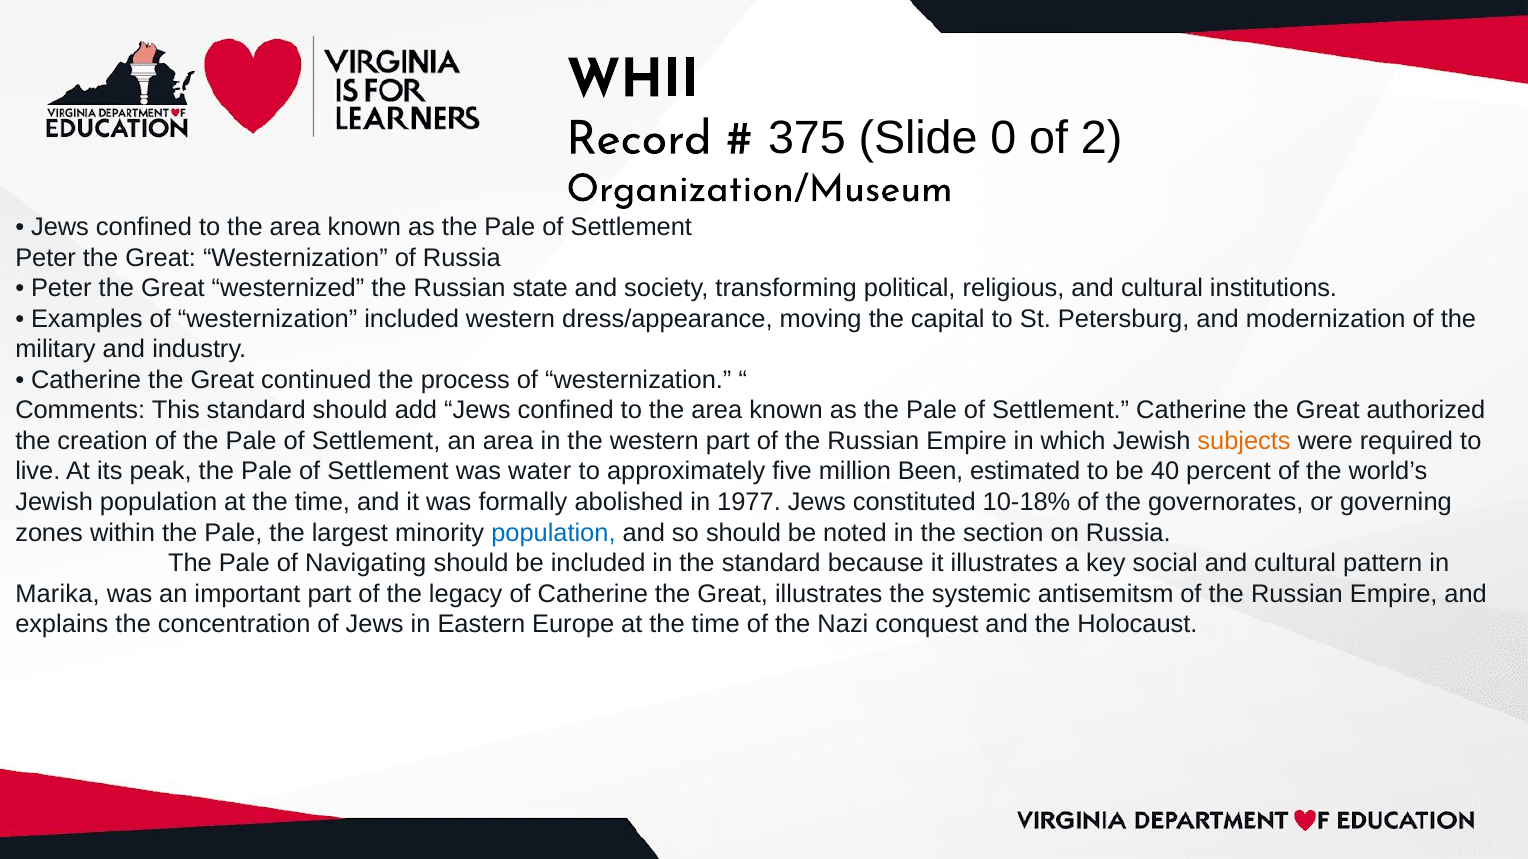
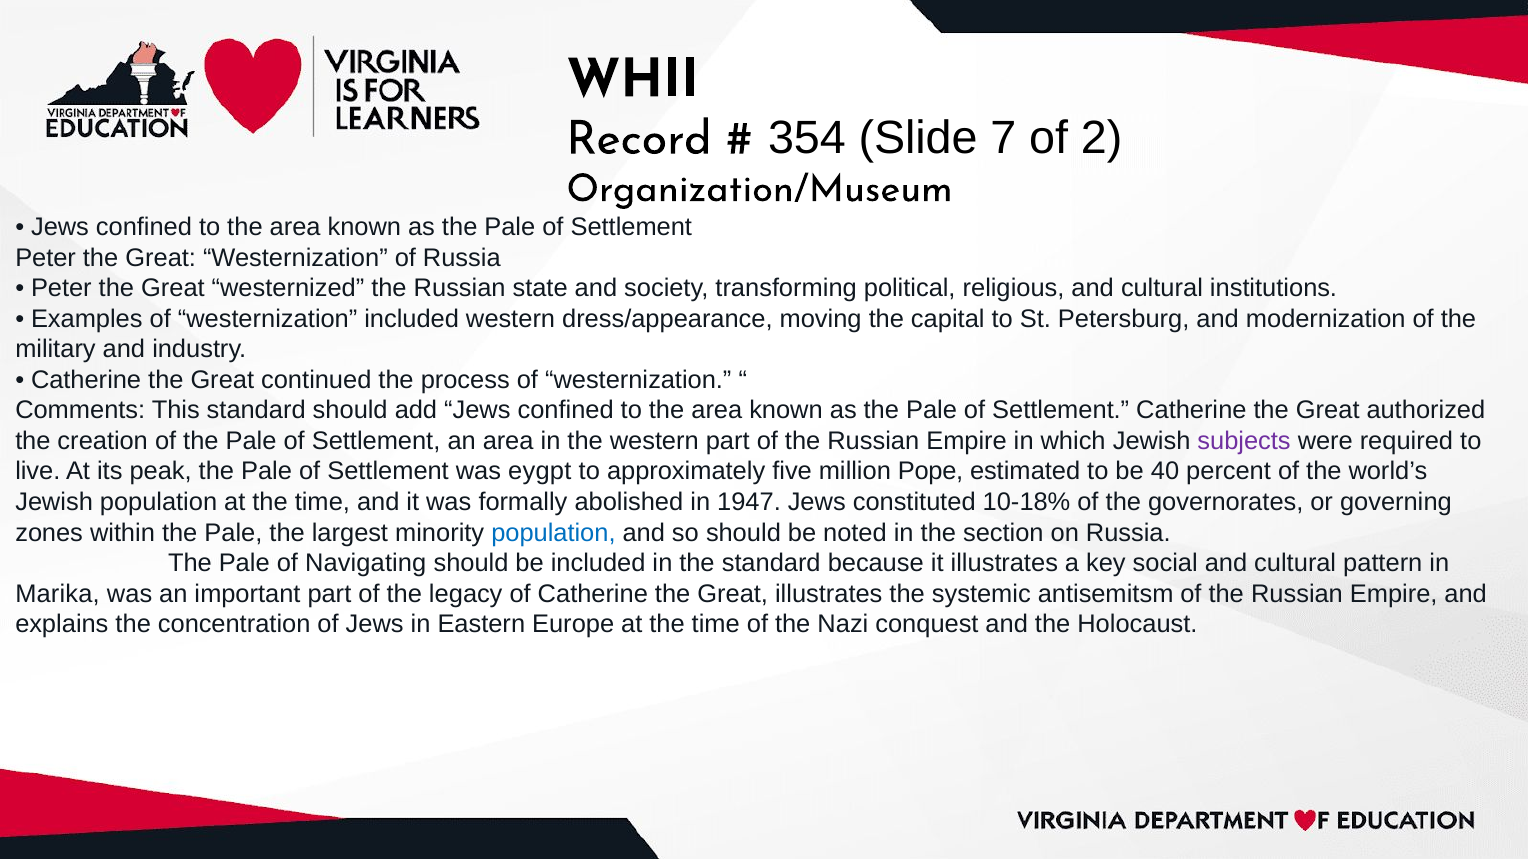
375: 375 -> 354 (807, 138)
0: 0 -> 7 (1003, 138)
subjects colour: orange -> purple (1244, 441)
water: water -> eygpt (540, 472)
Been: Been -> Pope (931, 472)
1977: 1977 -> 1947 (749, 502)
